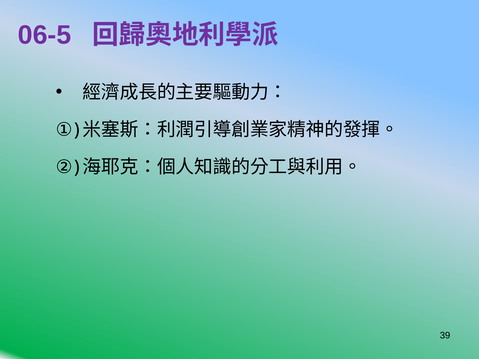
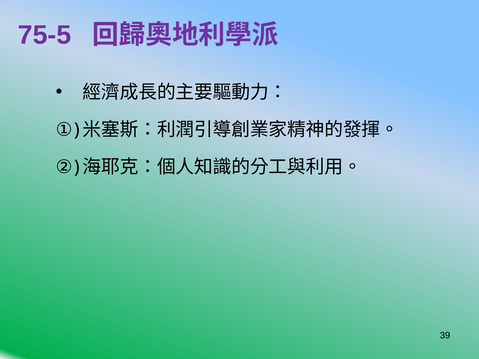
06-5: 06-5 -> 75-5 (45, 35)
